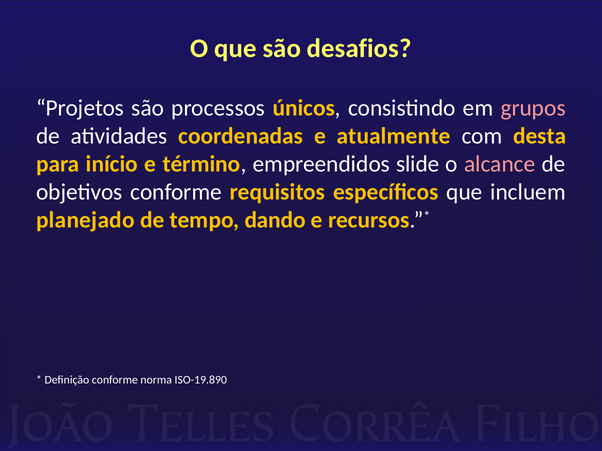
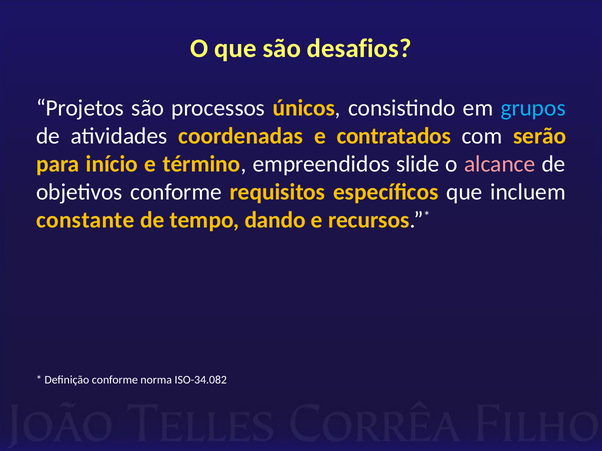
grupos colour: pink -> light blue (533, 108)
atualmente: atualmente -> contratados (394, 136)
desta: desta -> serão (540, 136)
planejado: planejado -> constante (85, 220)
ISO-19.890: ISO-19.890 -> ISO-34.082 (201, 380)
